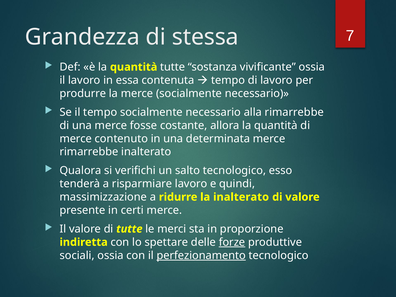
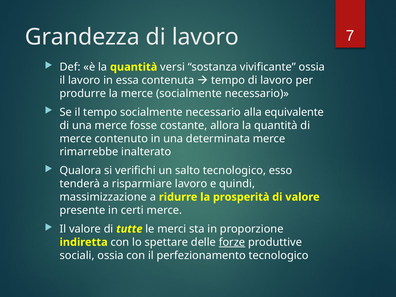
Grandezza di stessa: stessa -> lavoro (205, 37)
quantità tutte: tutte -> versi (173, 67)
alla rimarrebbe: rimarrebbe -> equivalente (294, 112)
la inalterato: inalterato -> prosperità (241, 197)
perfezionamento underline: present -> none (201, 255)
